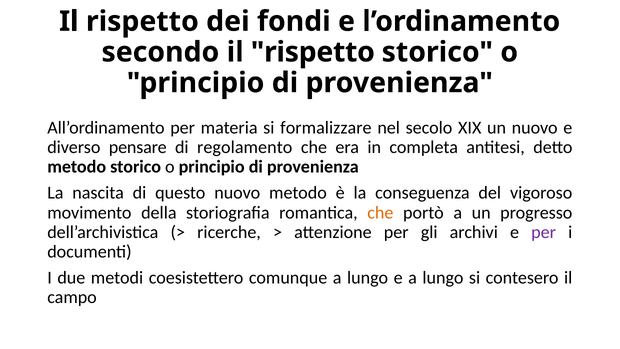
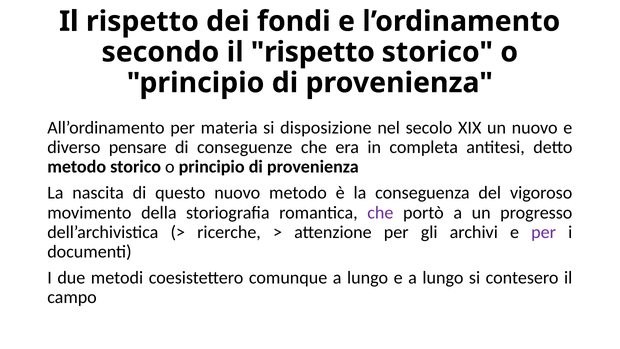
formalizzare: formalizzare -> disposizione (326, 128)
regolamento: regolamento -> conseguenze (245, 147)
che colour: orange -> purple (380, 212)
